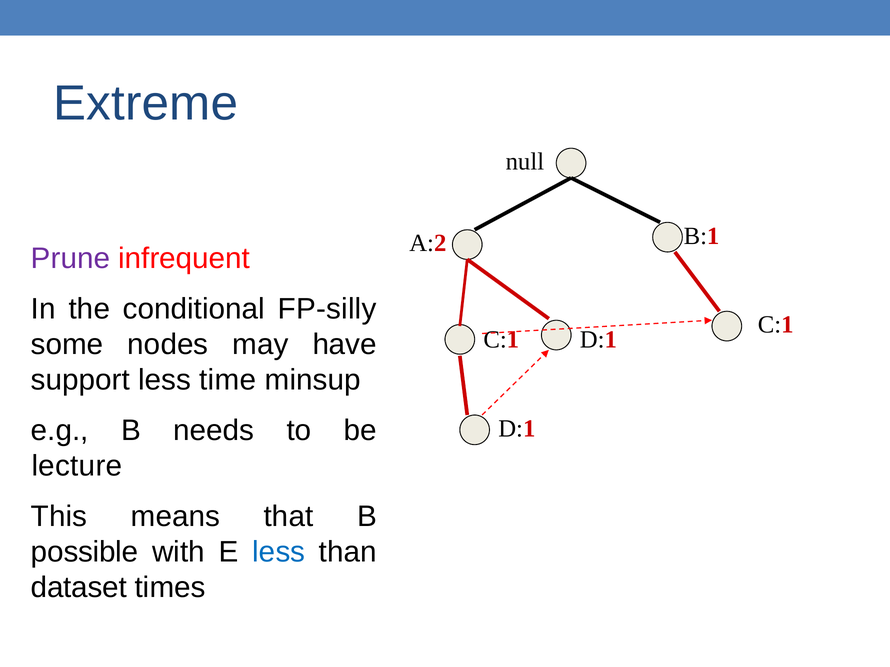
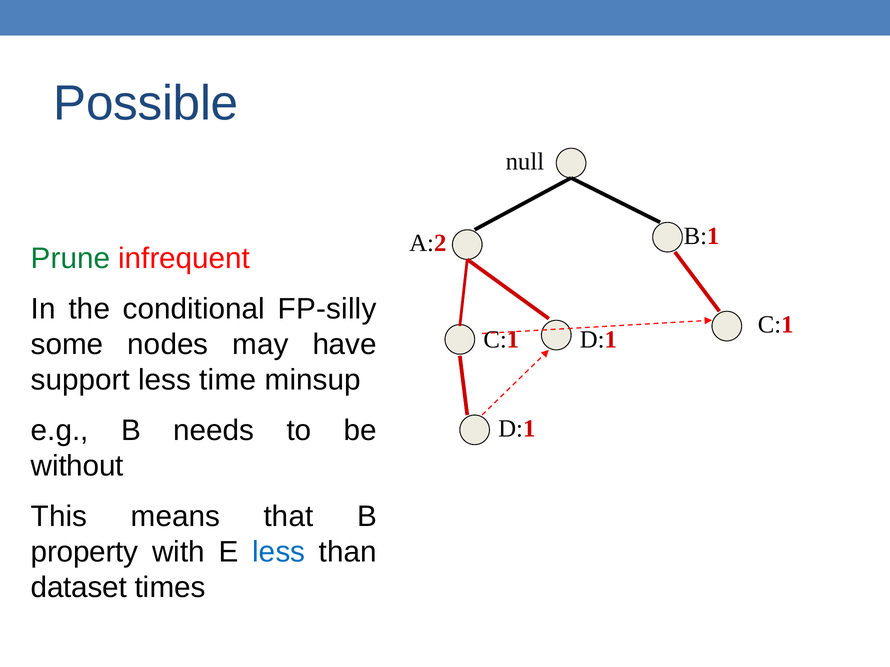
Extreme: Extreme -> Possible (146, 104)
Prune colour: purple -> green (71, 259)
lecture: lecture -> without (77, 466)
possible: possible -> property (85, 552)
